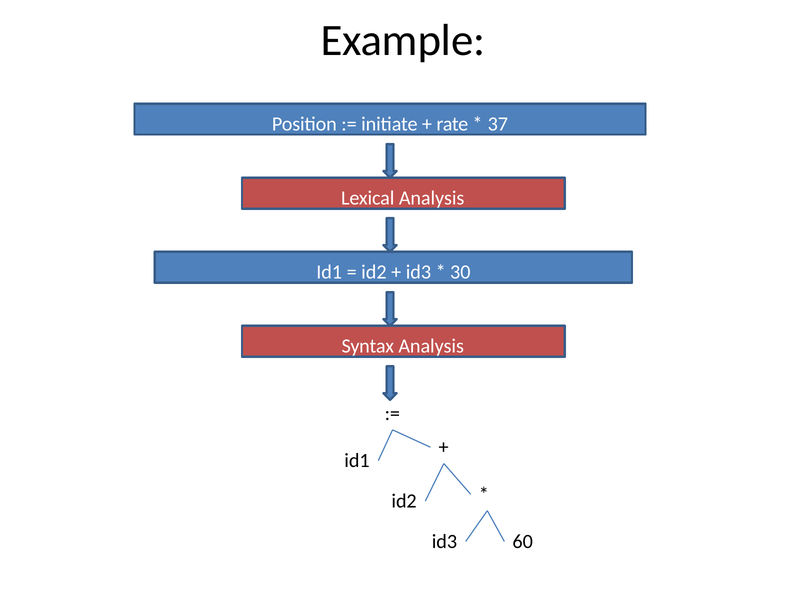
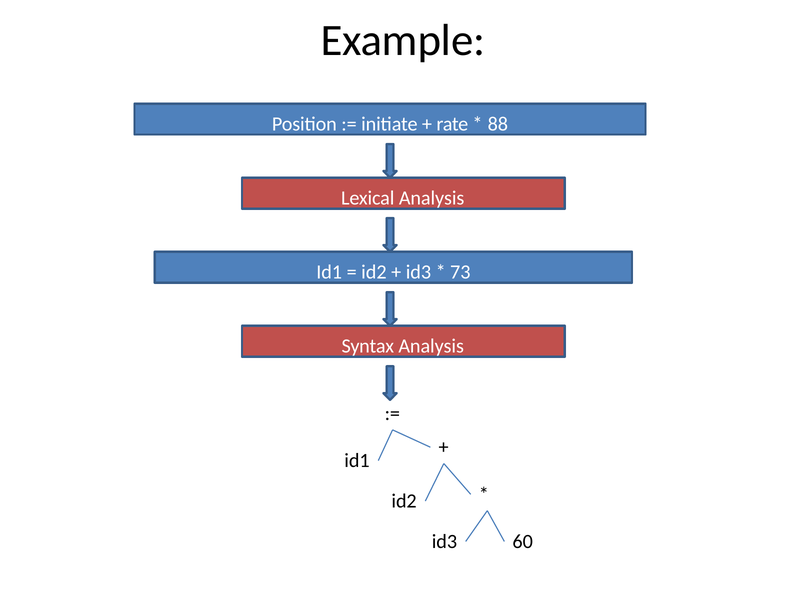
37: 37 -> 88 (498, 124)
30: 30 -> 73 (460, 272)
